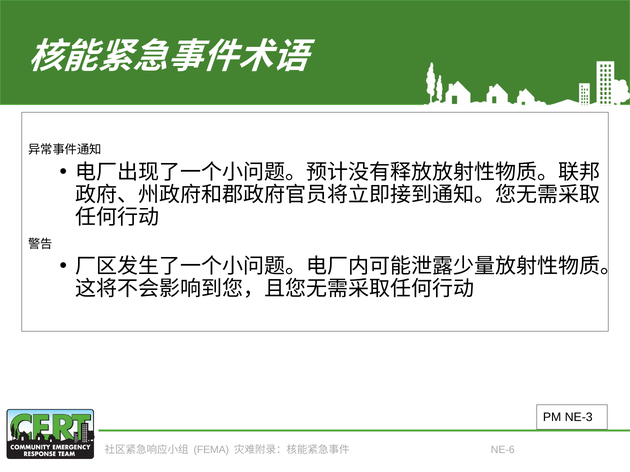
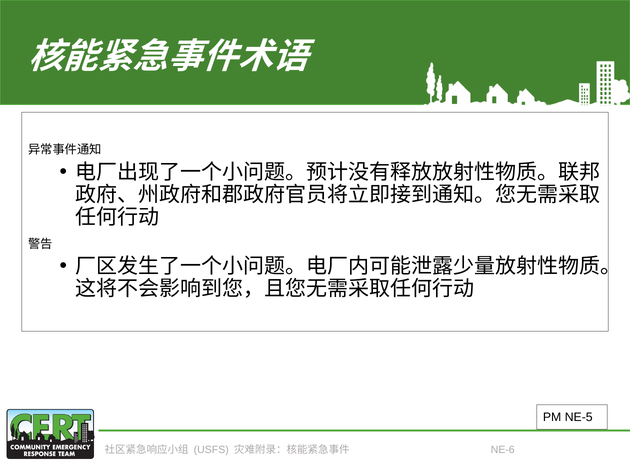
NE-3: NE-3 -> NE-5 (579, 417)
FEMA: FEMA -> USFS (211, 450)
